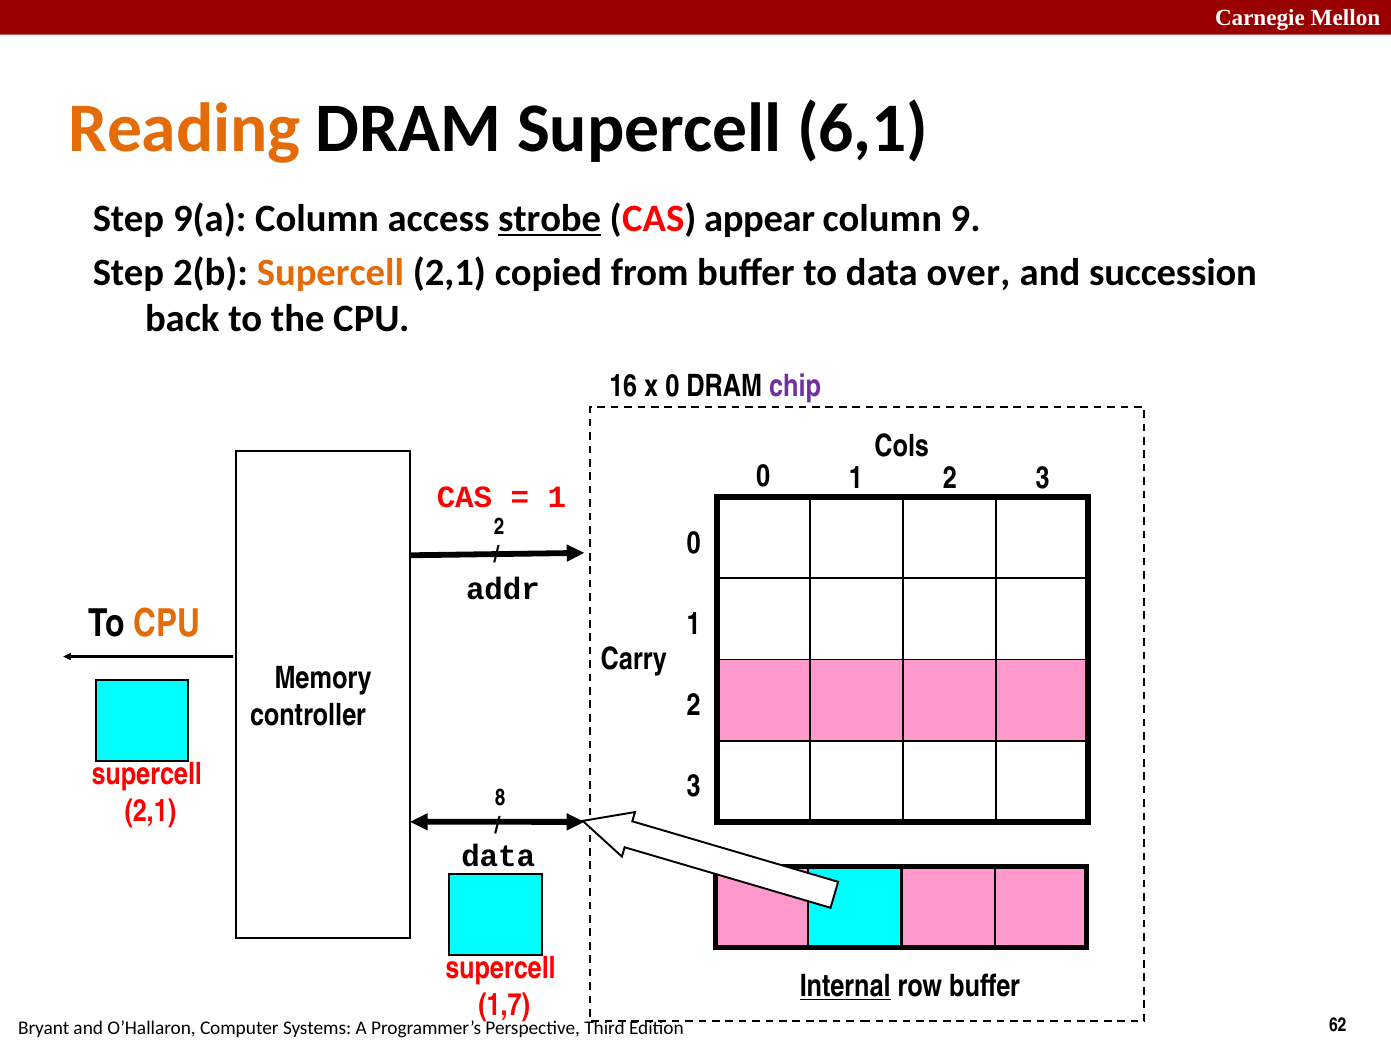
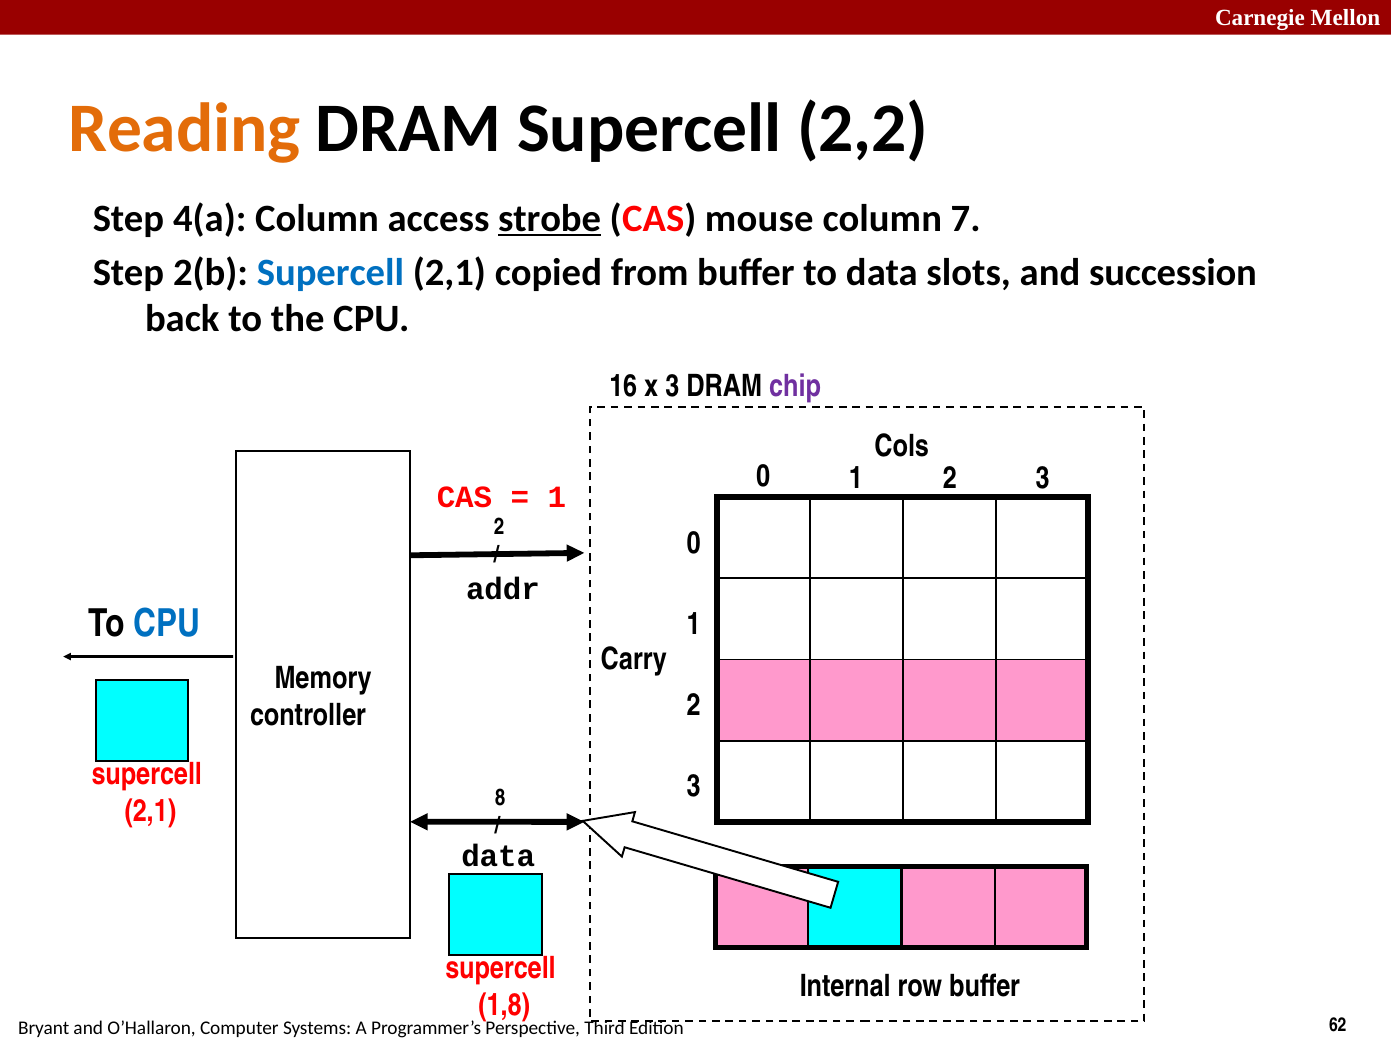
6,1: 6,1 -> 2,2 (863, 129)
9(a: 9(a -> 4(a (210, 218)
appear: appear -> mouse (759, 218)
9: 9 -> 7 (966, 218)
Supercell colour: orange -> blue (330, 272)
over: over -> slots (969, 272)
x 0: 0 -> 3 (672, 386)
CPU colour: orange -> blue (167, 624)
Internal underline: present -> none (845, 986)
1,7: 1,7 -> 1,8 (504, 1006)
